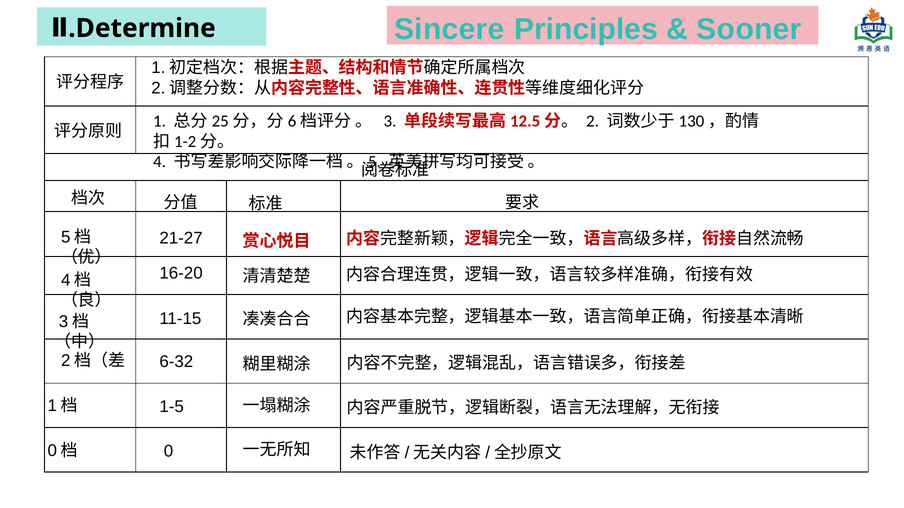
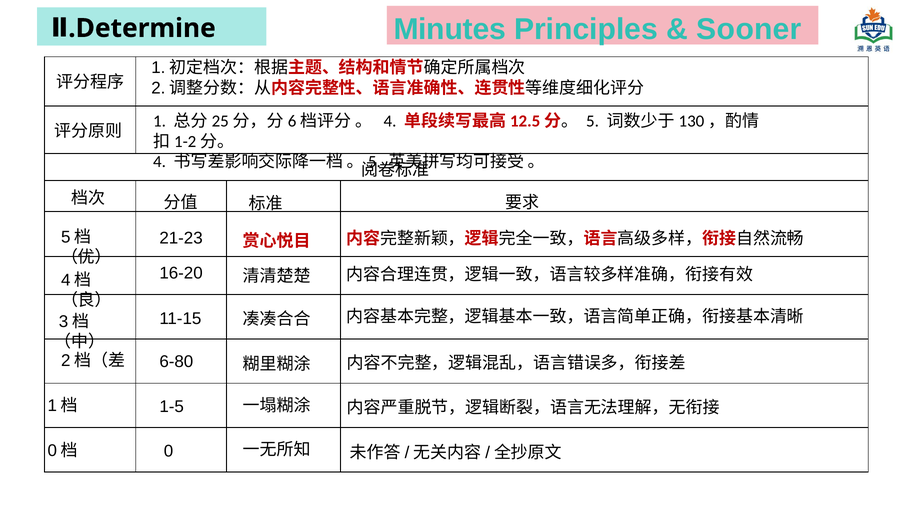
Sincere: Sincere -> Minutes (450, 29)
3: 3 -> 4 (390, 121)
2: 2 -> 5 (592, 121)
21-27: 21-27 -> 21-23 (181, 239)
6-32: 6-32 -> 6-80 (176, 362)
